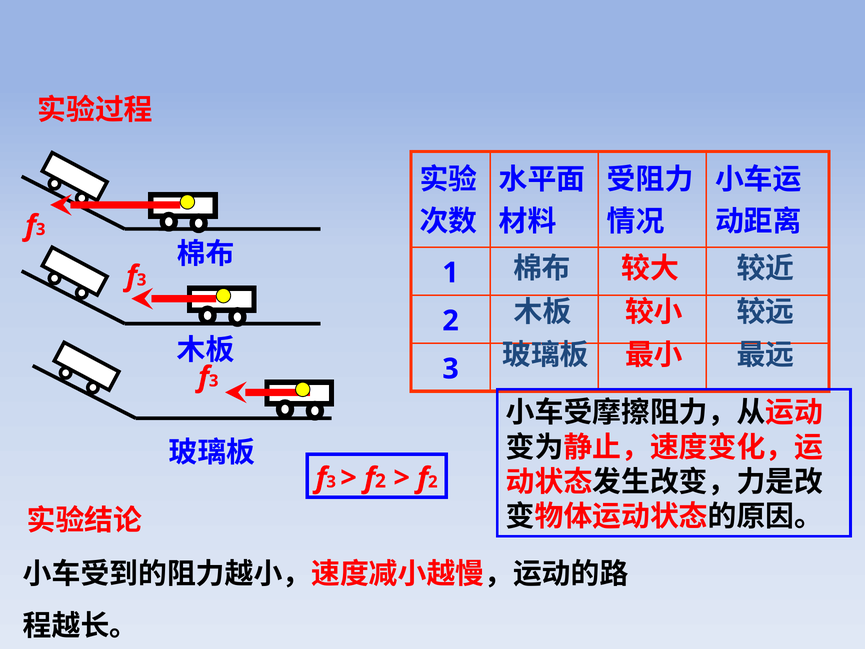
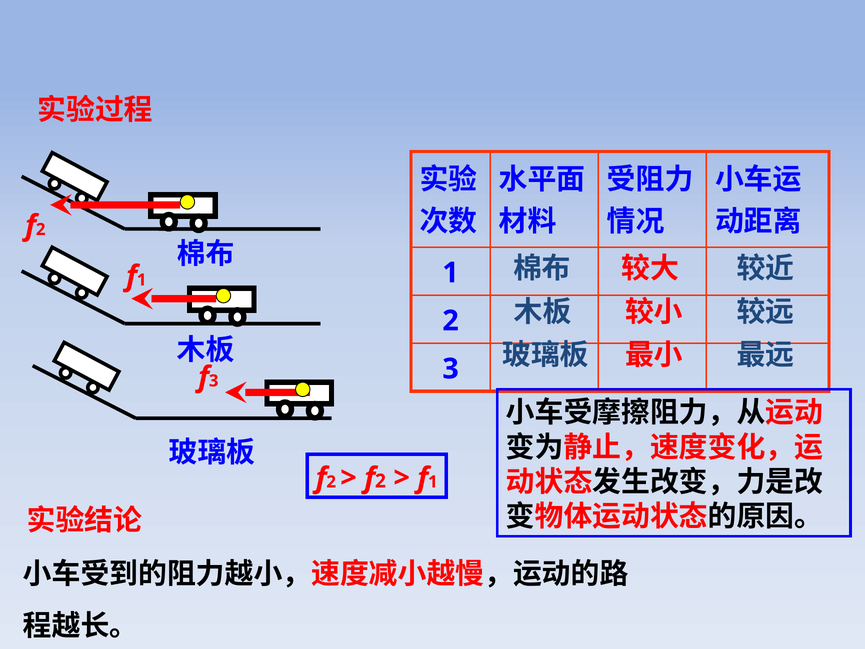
3: 3 -> 2 (41, 229)
3: 3 -> 1 (142, 280)
3: 3 -> 2 (331, 482)
2: 2 -> 1 (433, 482)
